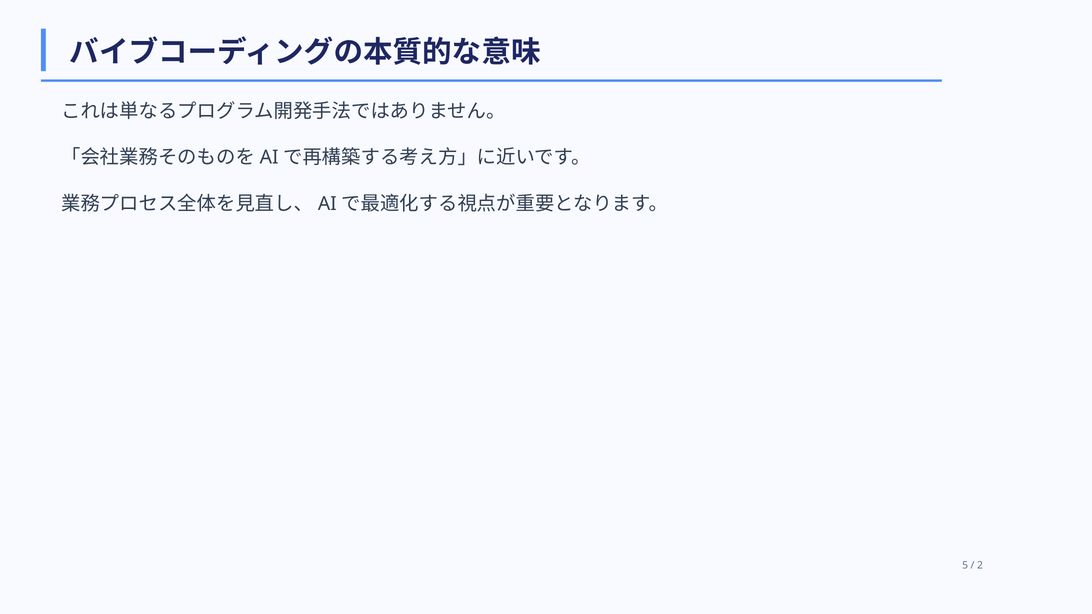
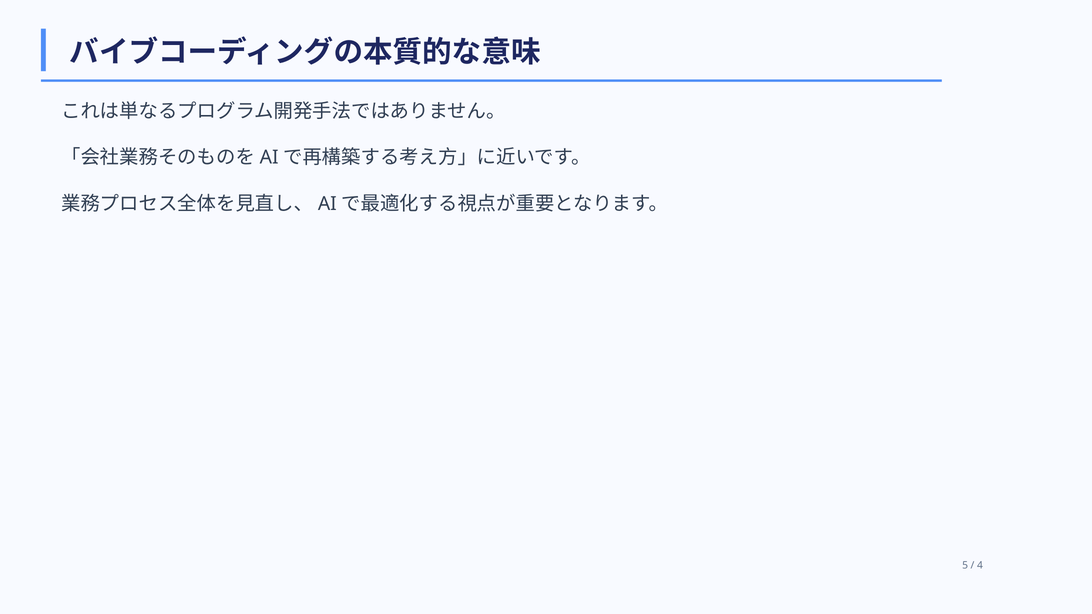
2: 2 -> 4 (980, 566)
